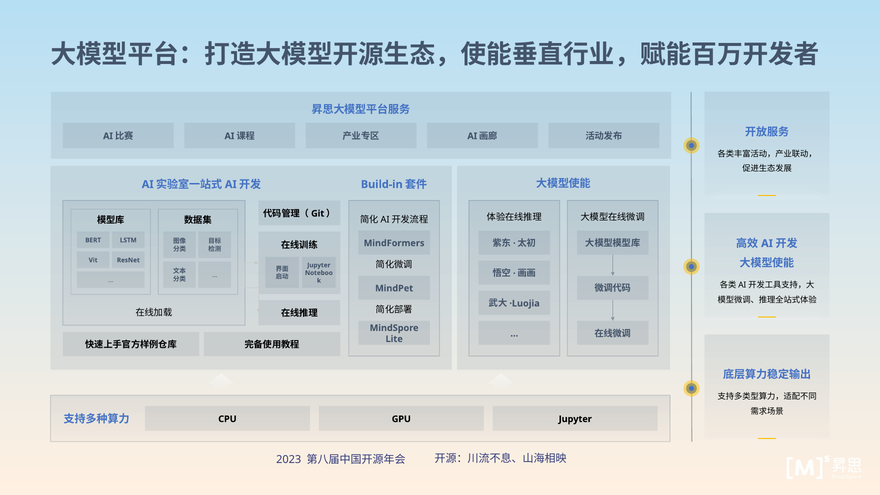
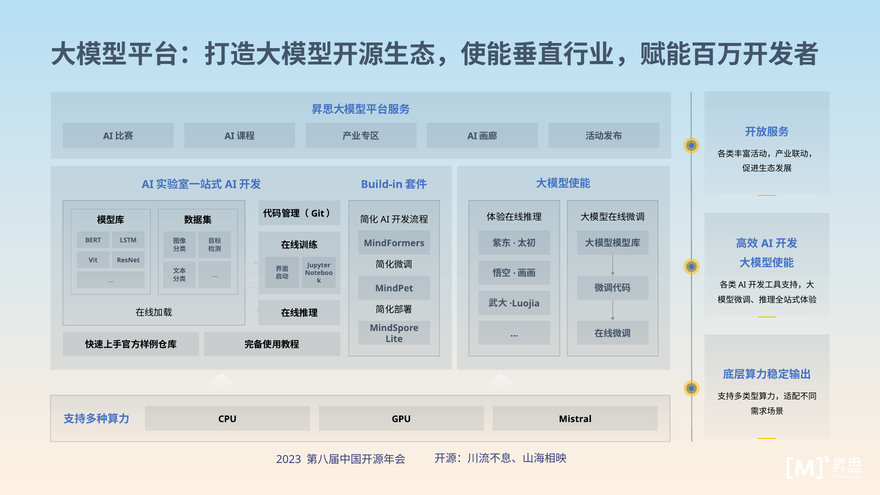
GPU Jupyter: Jupyter -> Mistral (575, 419)
